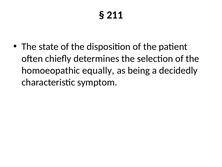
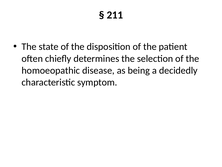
equally: equally -> disease (98, 70)
